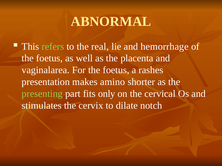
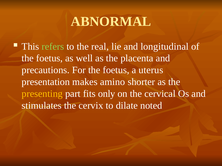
hemorrhage: hemorrhage -> longitudinal (165, 47)
vaginalarea: vaginalarea -> precautions (46, 70)
rashes: rashes -> uterus (151, 70)
presenting colour: light green -> yellow (42, 94)
notch: notch -> noted (151, 106)
